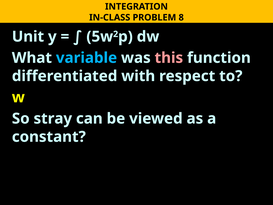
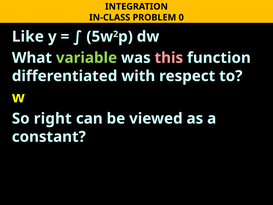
8: 8 -> 0 (181, 17)
Unit: Unit -> Like (28, 37)
variable colour: light blue -> light green (86, 58)
stray: stray -> right (53, 118)
